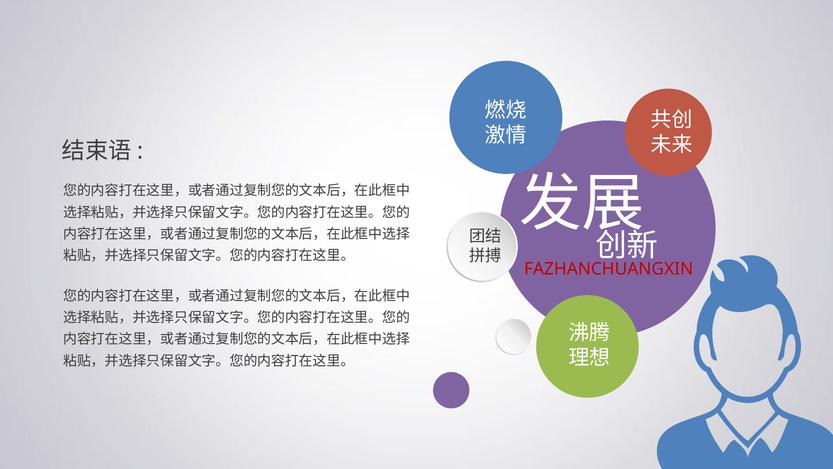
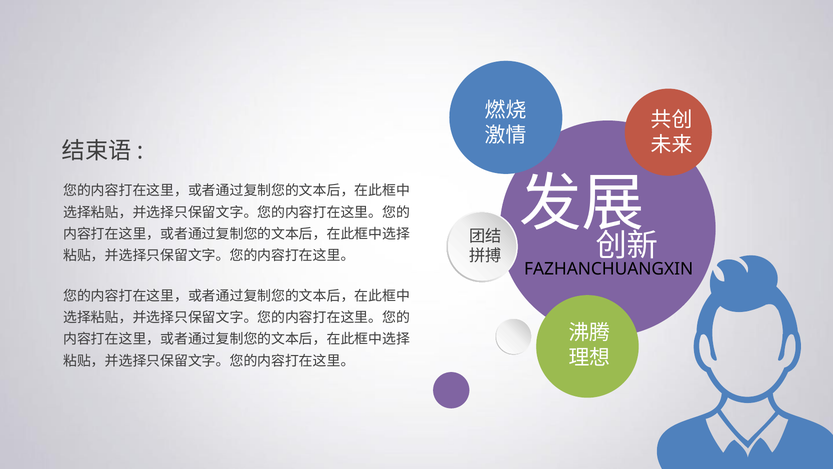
FAZHANCHUANGXIN colour: red -> black (609, 269)
